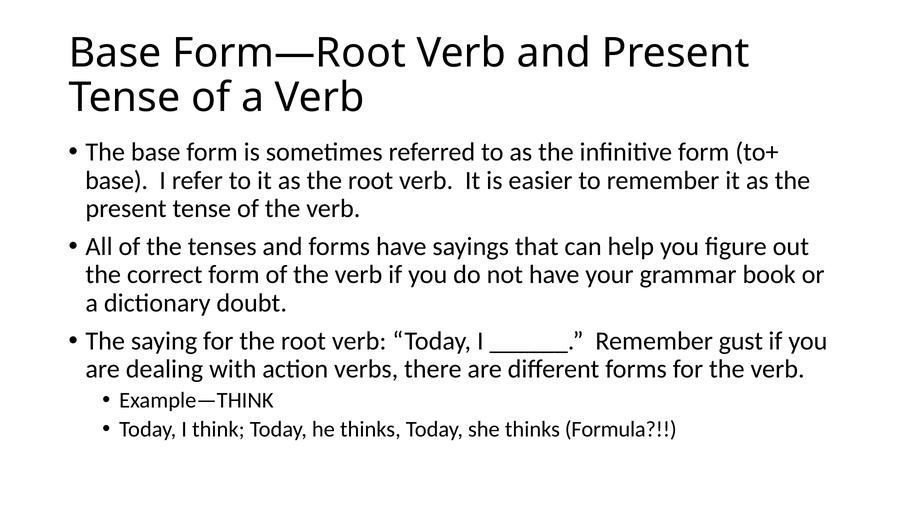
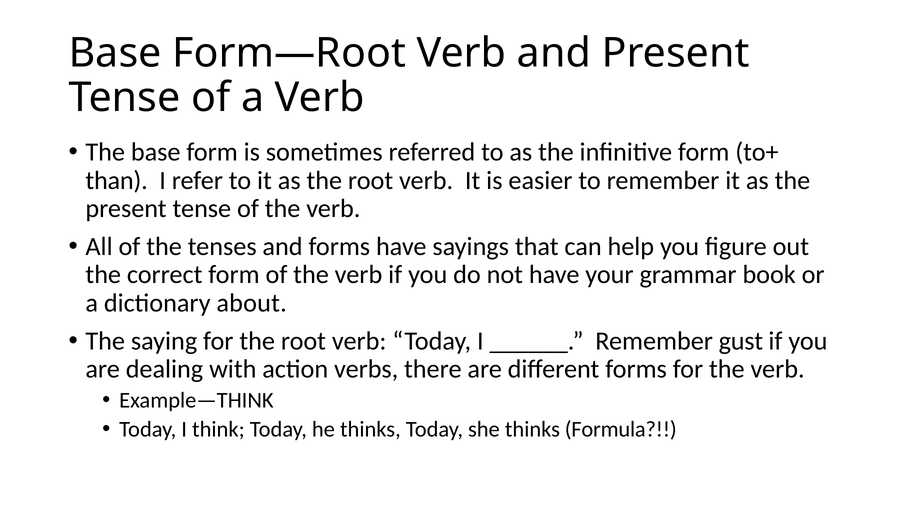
base: base -> than (117, 181)
doubt: doubt -> about (252, 303)
